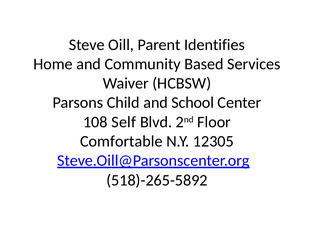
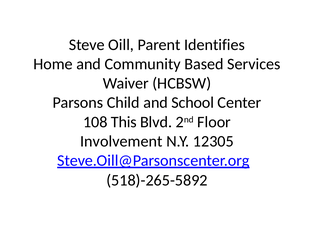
Self: Self -> This (124, 122)
Comfortable: Comfortable -> Involvement (121, 142)
